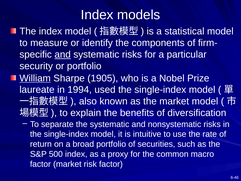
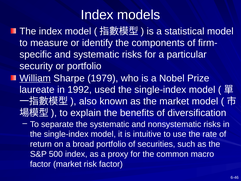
and underline: present -> none (63, 54)
1905: 1905 -> 1979 (103, 78)
1994: 1994 -> 1992 (80, 90)
